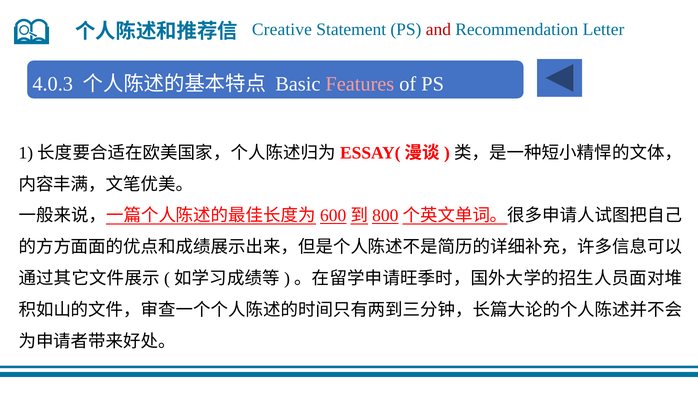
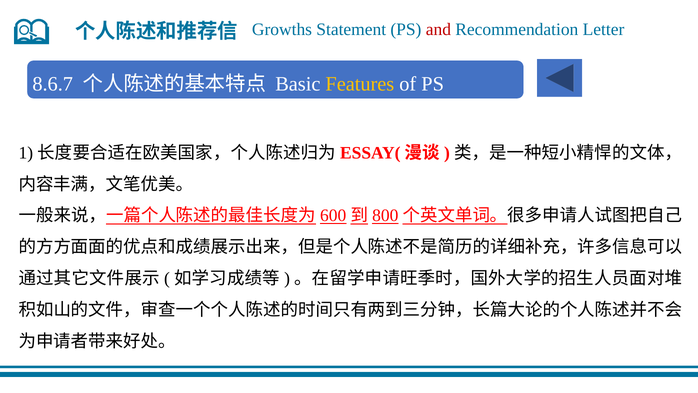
Creative: Creative -> Growths (282, 30)
4.0.3: 4.0.3 -> 8.6.7 (53, 84)
Features colour: pink -> yellow (360, 84)
